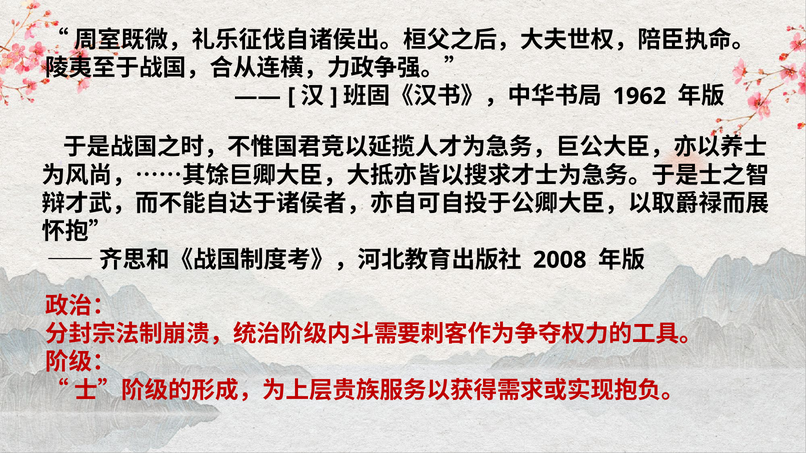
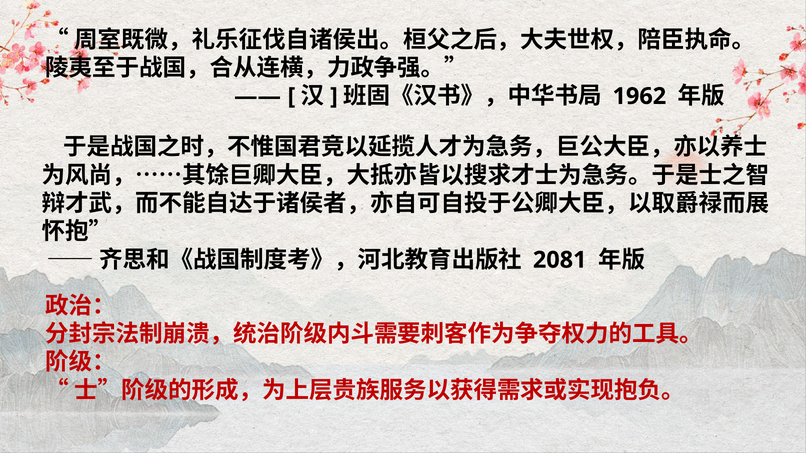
2008: 2008 -> 2081 (560, 260)
